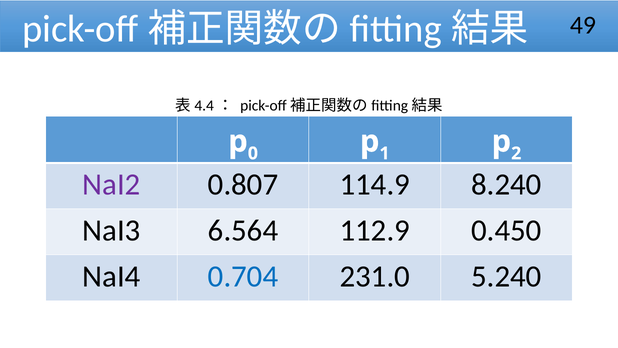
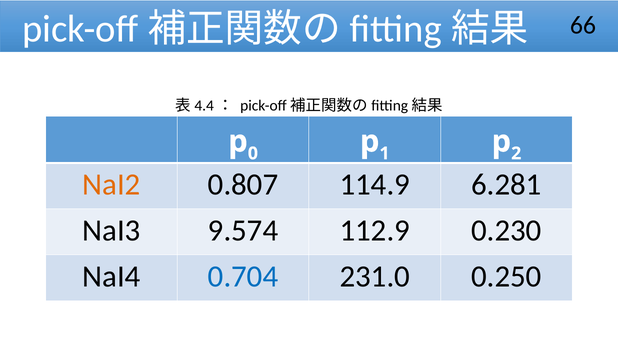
49: 49 -> 66 (583, 25)
NaI2 colour: purple -> orange (111, 184)
8.240: 8.240 -> 6.281 (506, 184)
6.564: 6.564 -> 9.574 (243, 230)
0.450: 0.450 -> 0.230 (506, 230)
5.240: 5.240 -> 0.250 (506, 276)
